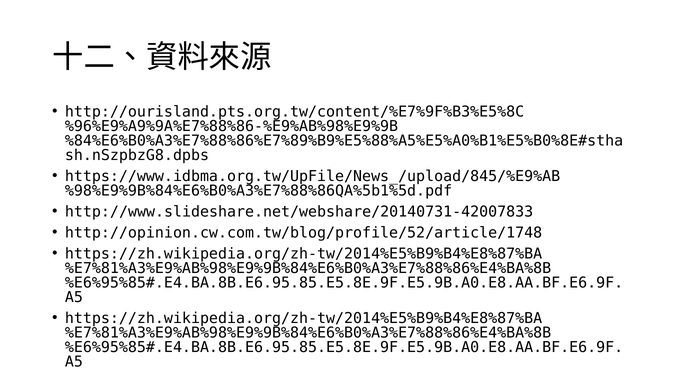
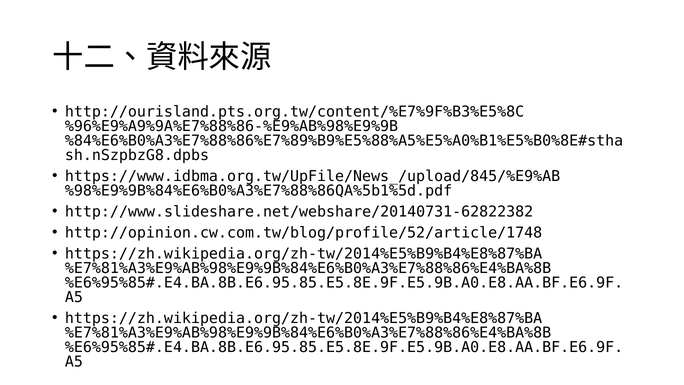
http://www.slideshare.net/webshare/20140731-42007833: http://www.slideshare.net/webshare/20140731-42007833 -> http://www.slideshare.net/webshare/20140731-62822382 (299, 212)
